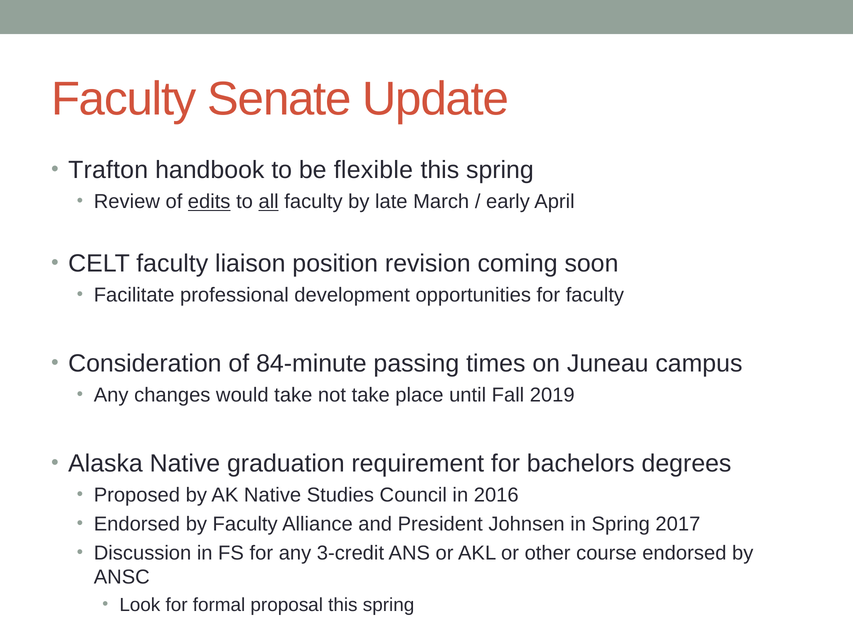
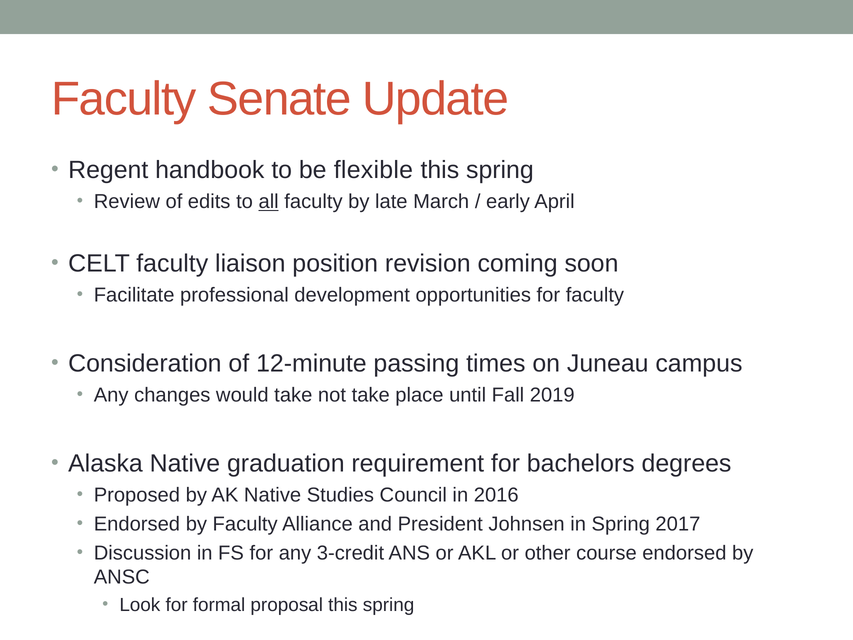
Trafton: Trafton -> Regent (108, 170)
edits underline: present -> none (209, 202)
84-minute: 84-minute -> 12-minute (311, 364)
